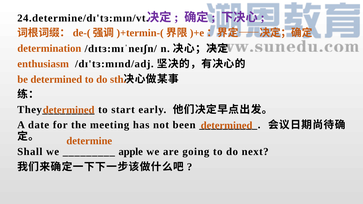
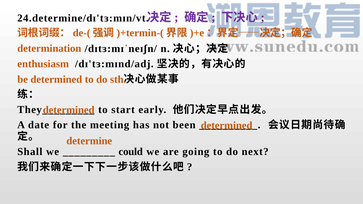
apple: apple -> could (131, 152)
